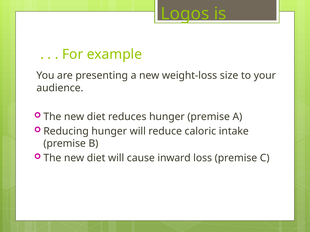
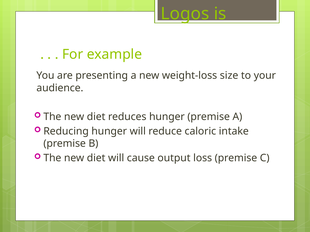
inward: inward -> output (174, 158)
